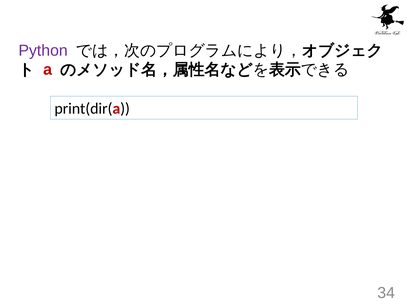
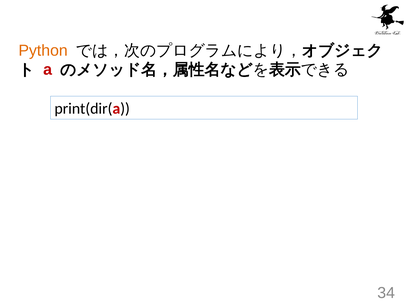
Python colour: purple -> orange (43, 50)
